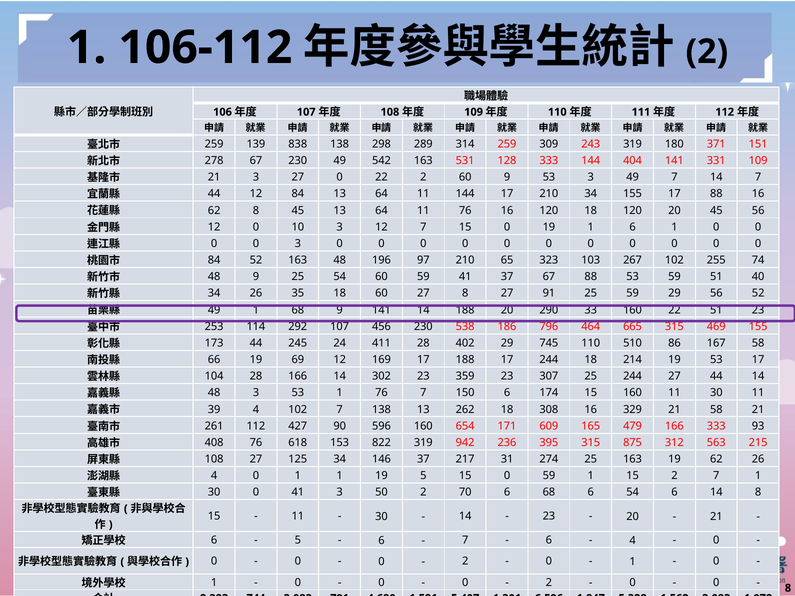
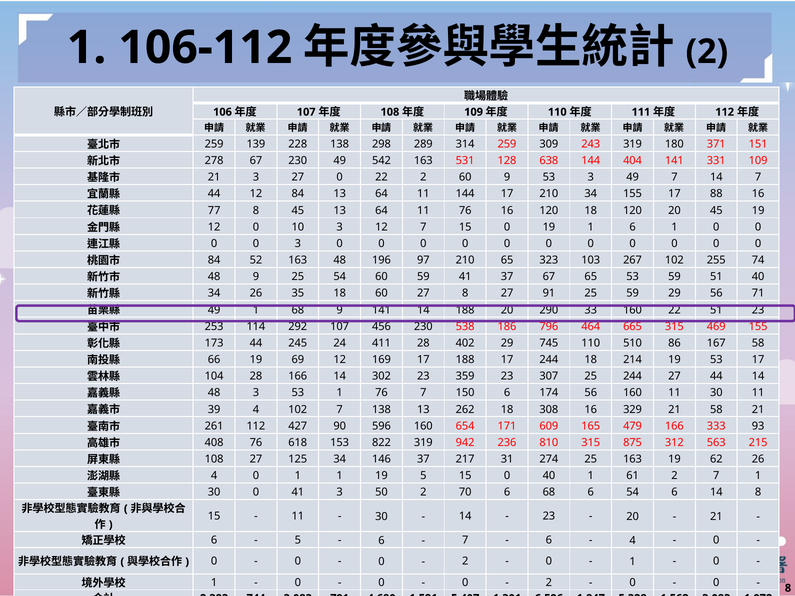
838: 838 -> 228 (298, 144)
128 333: 333 -> 638 (549, 161)
62: 62 -> 77 (214, 211)
45 56: 56 -> 19 (758, 211)
67 88: 88 -> 65 (591, 277)
56 52: 52 -> 71 (758, 293)
174 15: 15 -> 56 (591, 393)
395: 395 -> 810 (549, 443)
0 59: 59 -> 40 (549, 476)
1 15: 15 -> 61 (633, 476)
